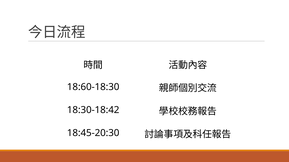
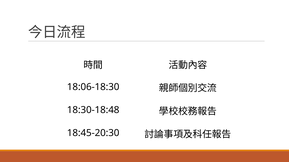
18:60-18:30: 18:60-18:30 -> 18:06-18:30 (93, 87)
18:30-18:42: 18:30-18:42 -> 18:30-18:48 (93, 110)
